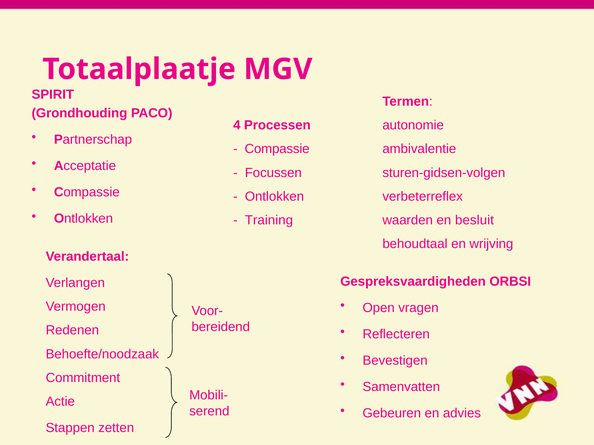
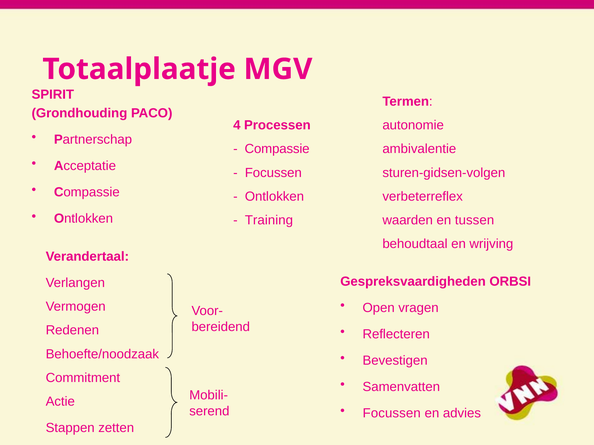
besluit: besluit -> tussen (475, 220)
Gebeuren: Gebeuren -> Focussen (392, 414)
